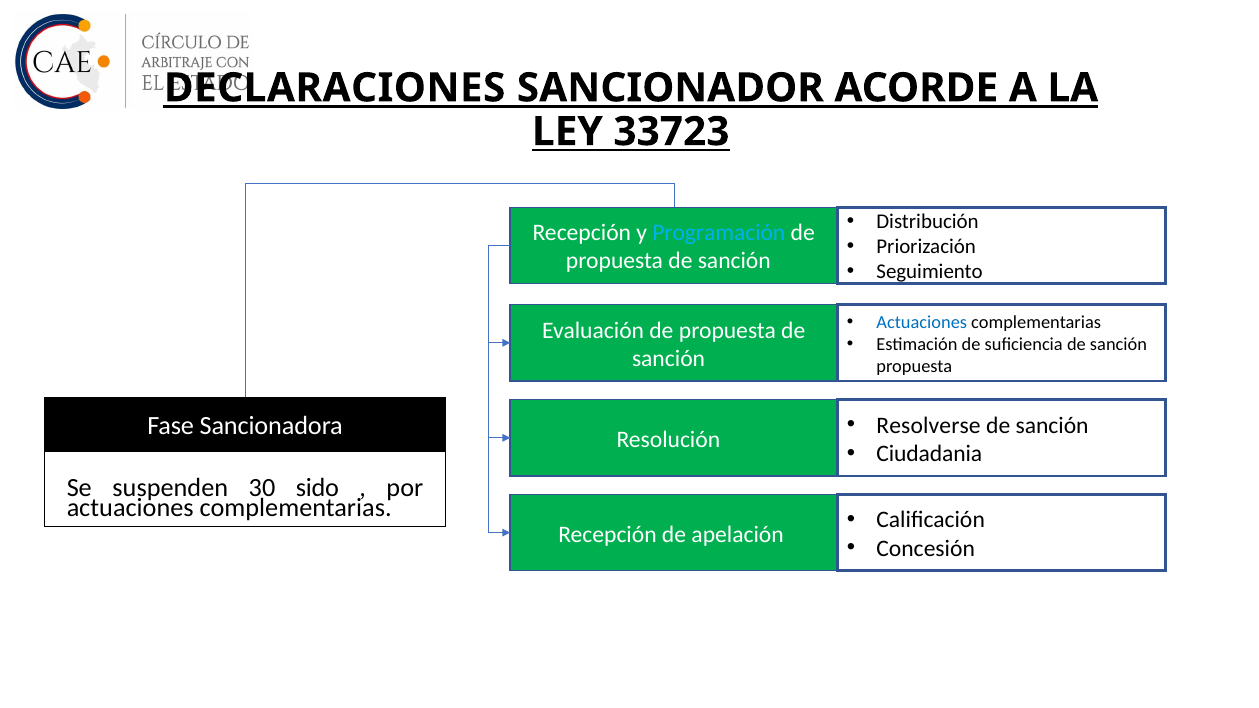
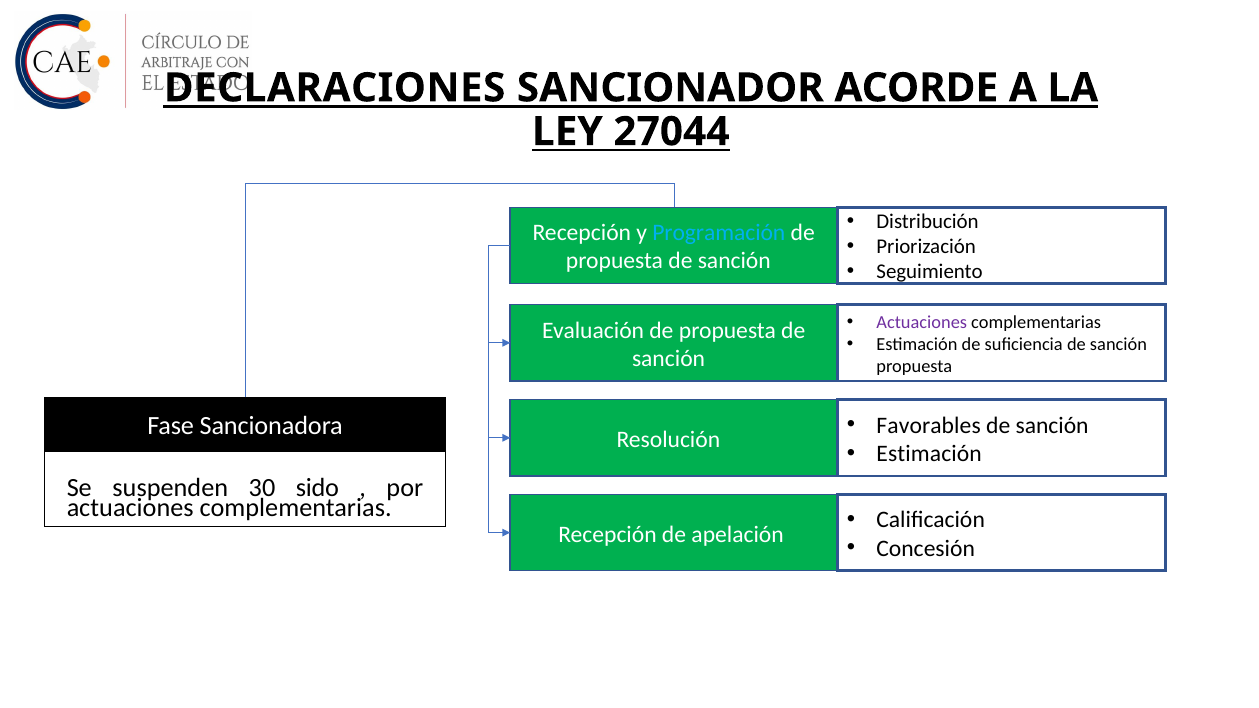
33723: 33723 -> 27044 (671, 132)
Actuaciones colour: blue -> purple (922, 322)
Resolverse: Resolverse -> Favorables (929, 425)
Ciudadania: Ciudadania -> Estimación (929, 454)
